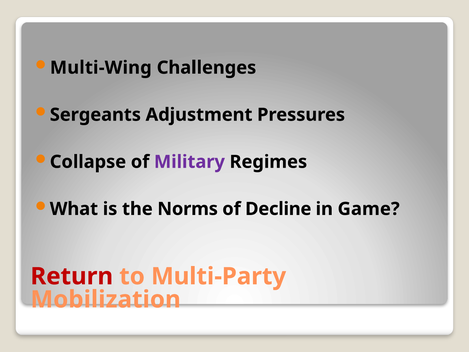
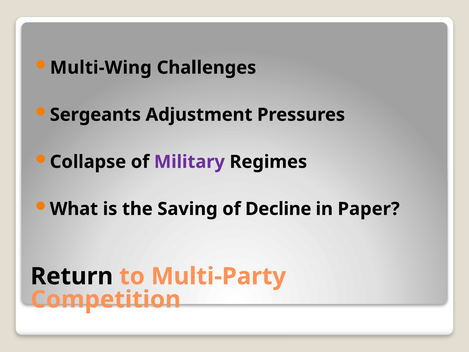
Norms: Norms -> Saving (187, 209)
Game: Game -> Paper (369, 209)
Return colour: red -> black (72, 276)
Mobilization: Mobilization -> Competition (106, 299)
